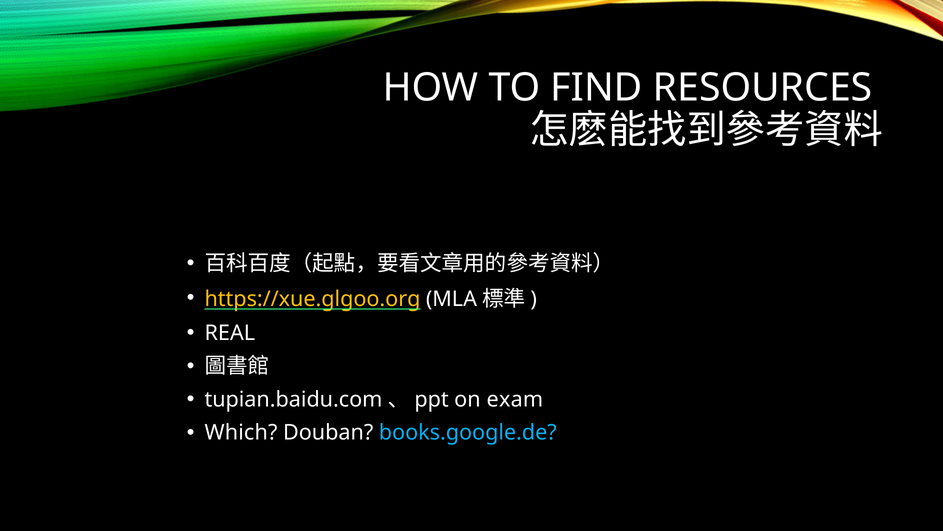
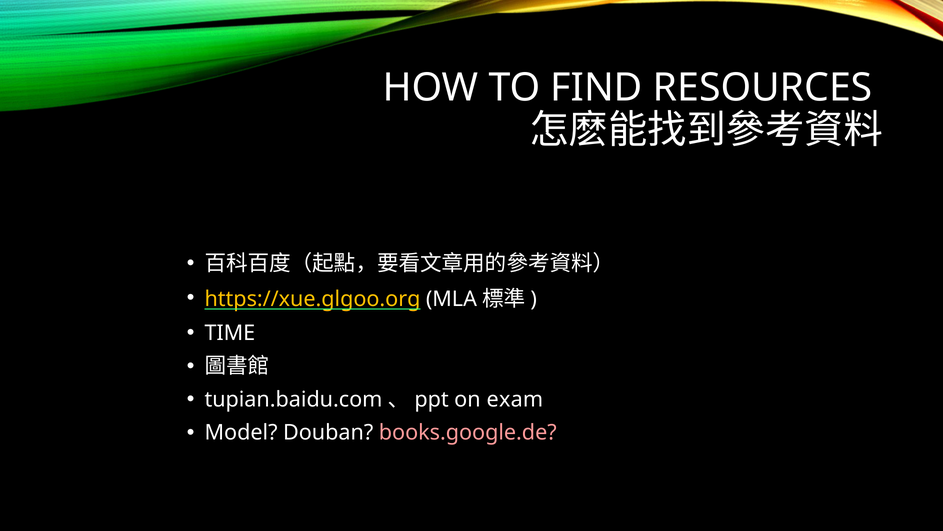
REAL: REAL -> TIME (230, 333)
Which: Which -> Model (241, 432)
books.google.de colour: light blue -> pink (468, 432)
